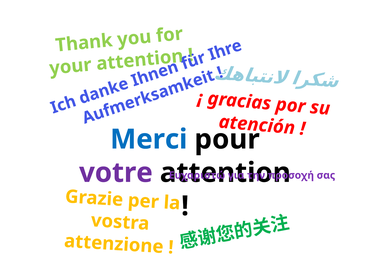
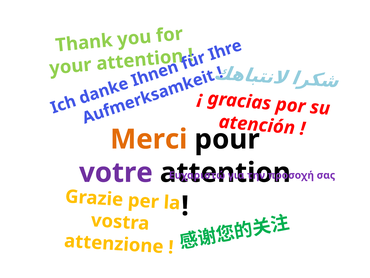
Merci colour: blue -> orange (149, 139)
